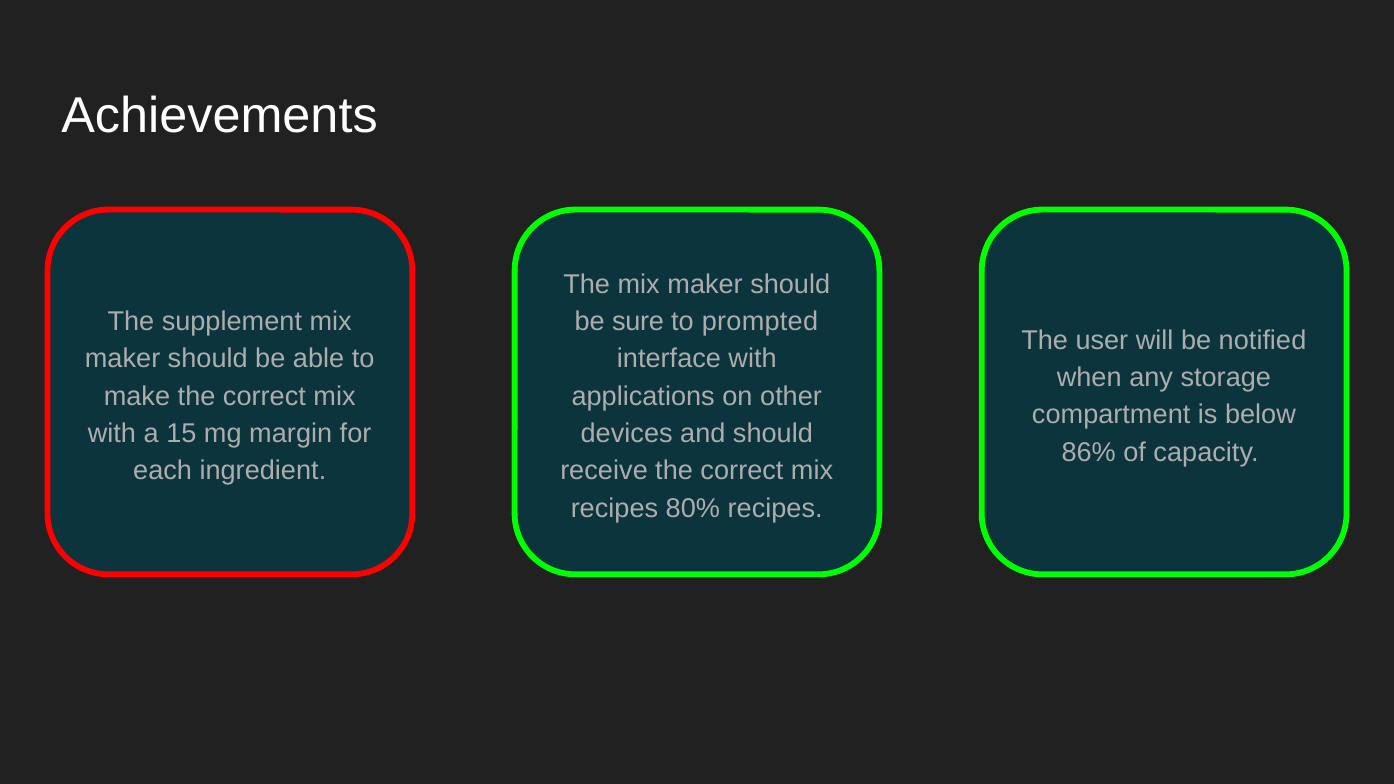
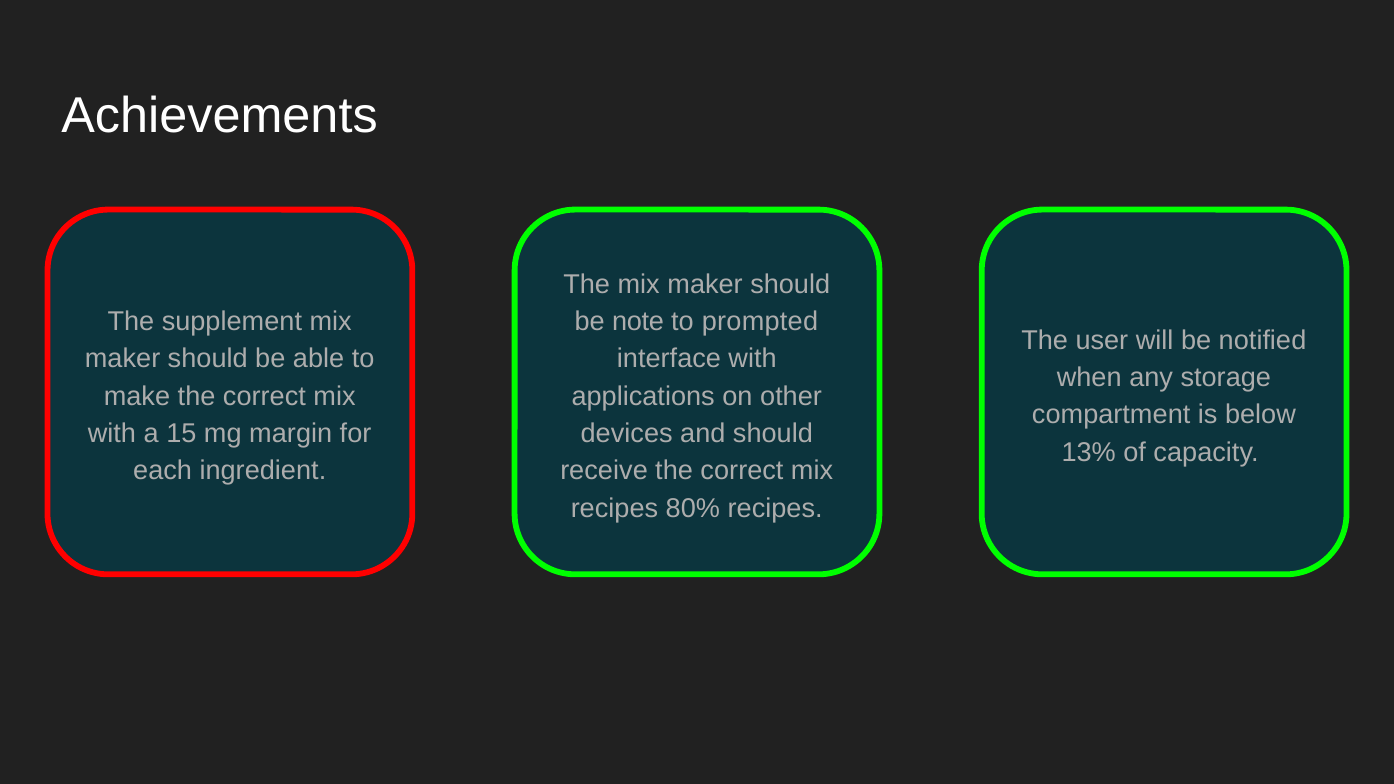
sure: sure -> note (638, 322)
86%: 86% -> 13% (1089, 452)
